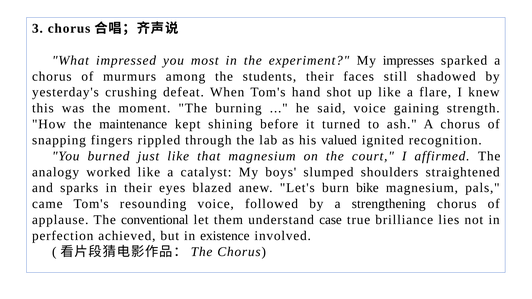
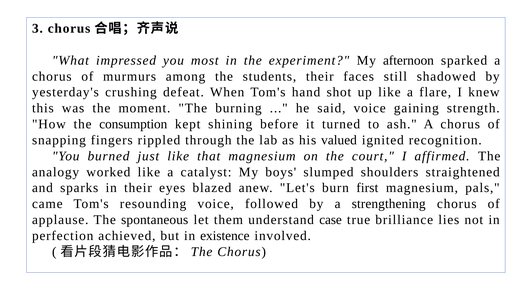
impresses: impresses -> afternoon (408, 60)
maintenance: maintenance -> consumption (133, 124)
bike: bike -> first (367, 188)
conventional: conventional -> spontaneous (155, 220)
